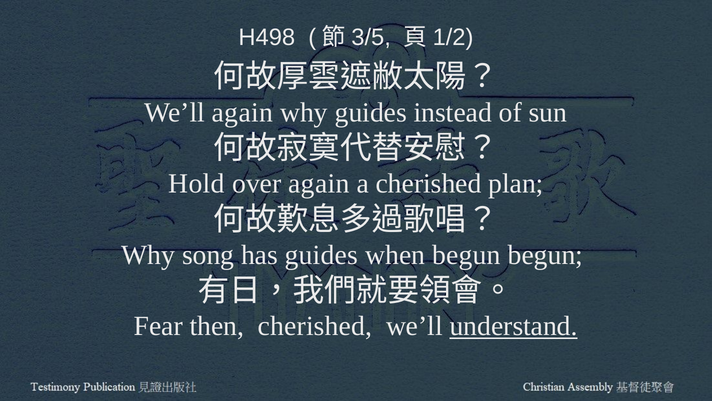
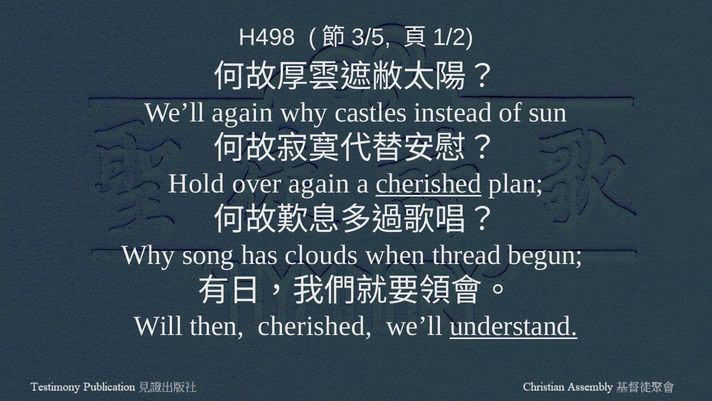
why guides: guides -> castles (371, 112)
cherished underline: none -> present (429, 183)
has guides: guides -> clouds (321, 255)
when begun: begun -> thread (466, 255)
Fear: Fear -> Will (158, 326)
